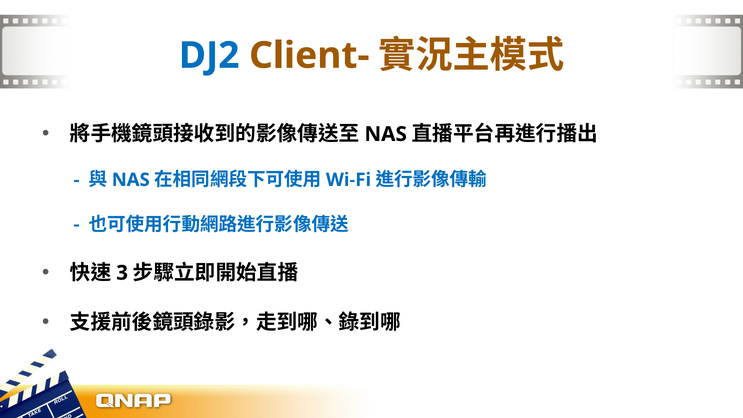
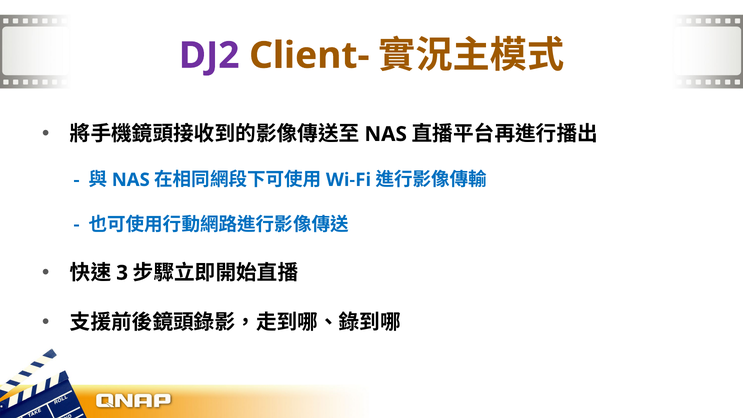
DJ2 colour: blue -> purple (209, 56)
